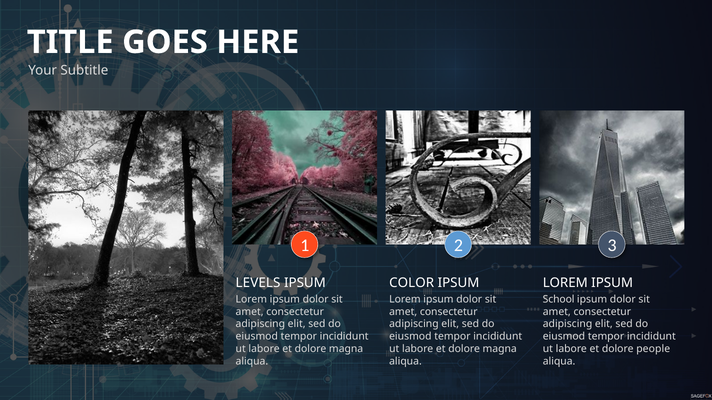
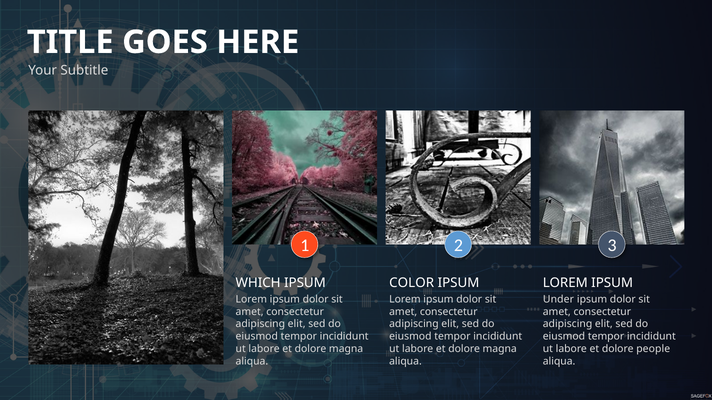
LEVELS: LEVELS -> WHICH (258, 283)
School: School -> Under (558, 300)
